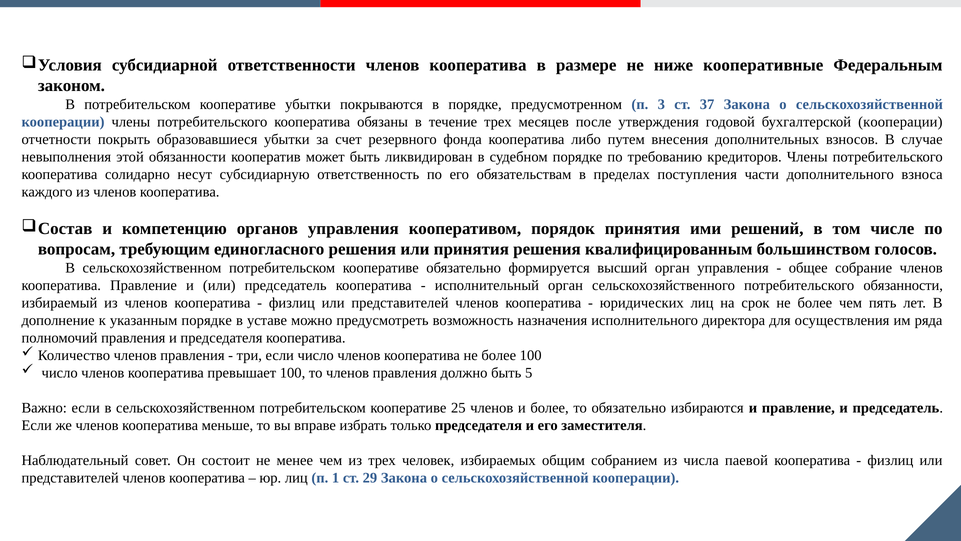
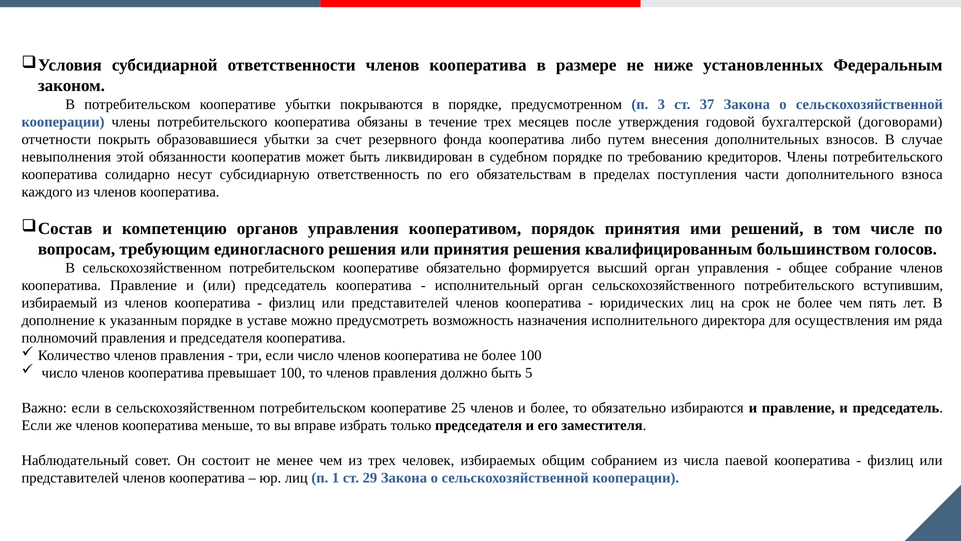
кооперативные: кооперативные -> установленных (763, 65)
бухгалтерской кооперации: кооперации -> договорами (900, 122)
потребительского обязанности: обязанности -> вступившим (903, 285)
